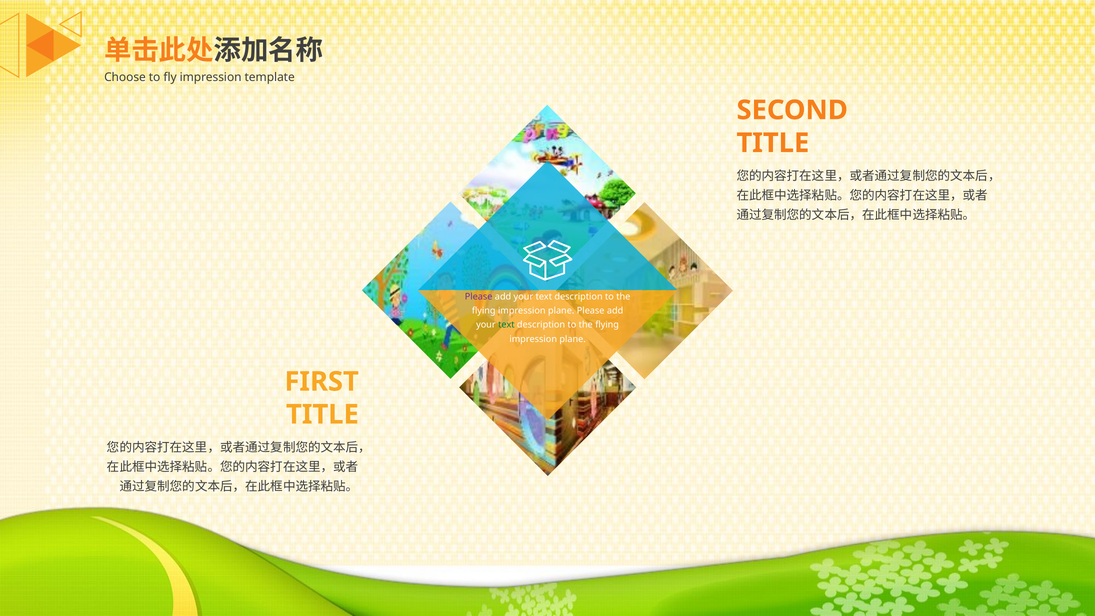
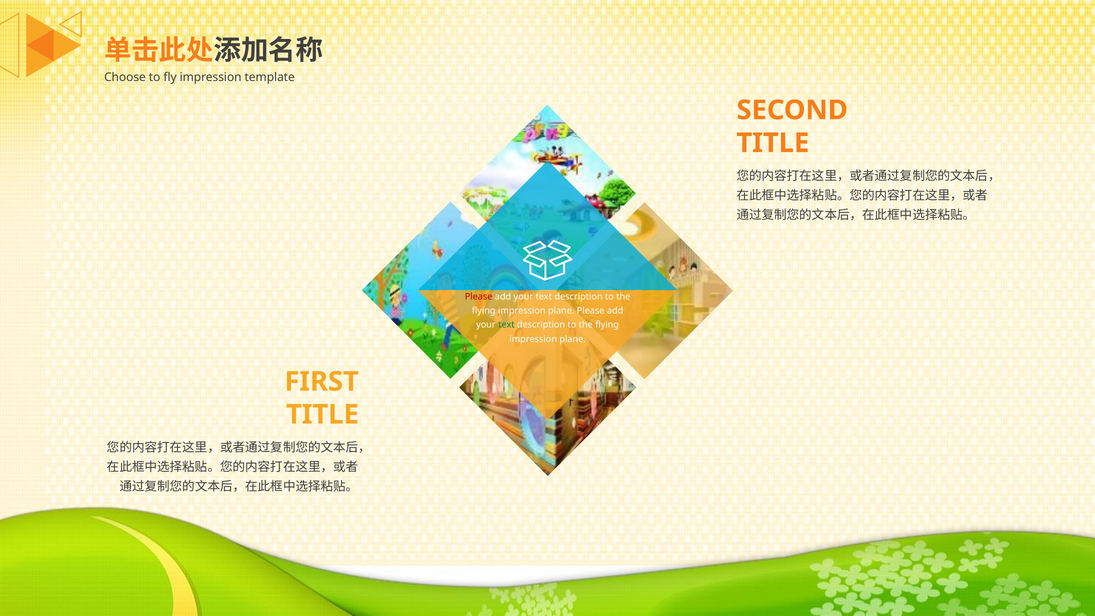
Please colour: purple -> red (479, 297)
